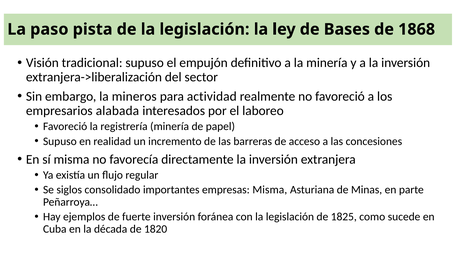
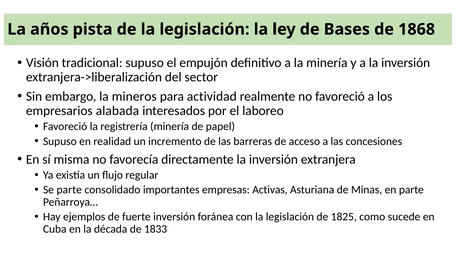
paso: paso -> años (49, 29)
Se siglos: siglos -> parte (69, 189)
empresas Misma: Misma -> Activas (270, 189)
1820: 1820 -> 1833 (156, 229)
